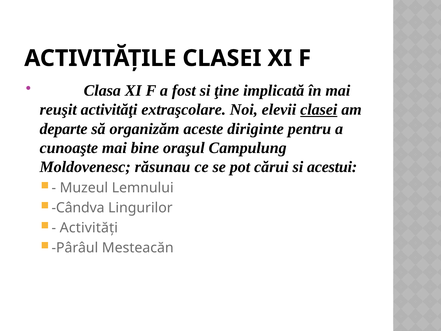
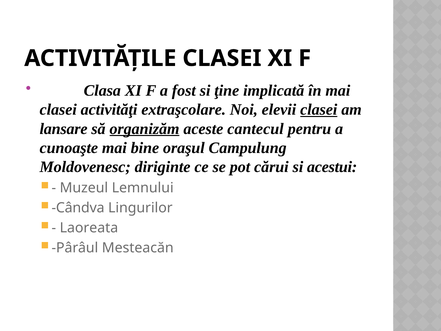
reuşit: reuşit -> clasei (58, 110)
departe: departe -> lansare (64, 129)
organizăm underline: none -> present (144, 129)
diriginte: diriginte -> cantecul (255, 129)
răsunau: răsunau -> diriginte (163, 167)
Activităţi: Activităţi -> Laoreata (89, 228)
